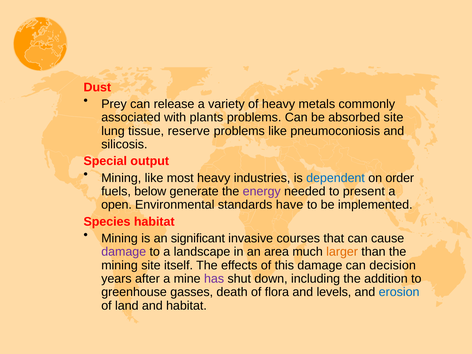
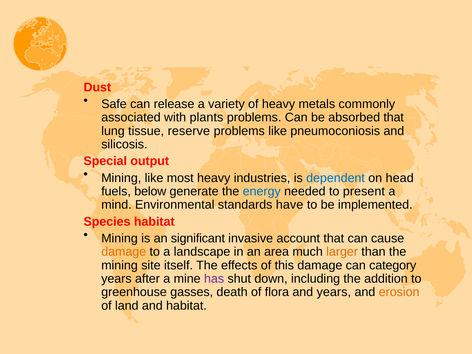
Prey: Prey -> Safe (114, 104)
absorbed site: site -> that (394, 118)
order: order -> head (400, 178)
energy colour: purple -> blue (262, 191)
open: open -> mind (116, 205)
courses: courses -> account (298, 238)
damage colour: purple -> orange (124, 252)
decision: decision -> category (393, 265)
and levels: levels -> years (334, 292)
erosion colour: blue -> orange (399, 292)
